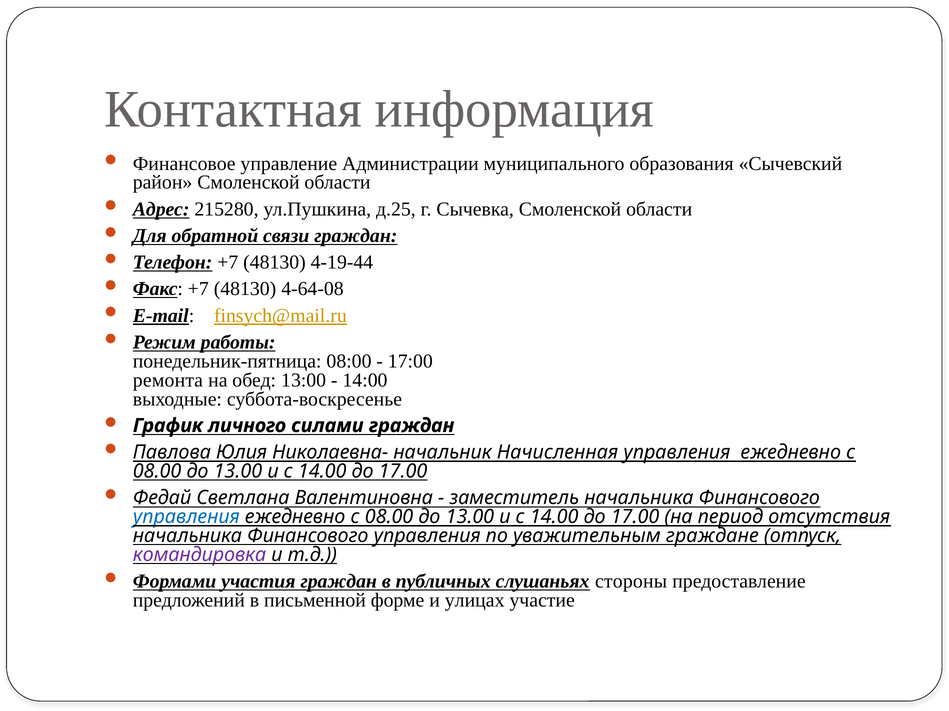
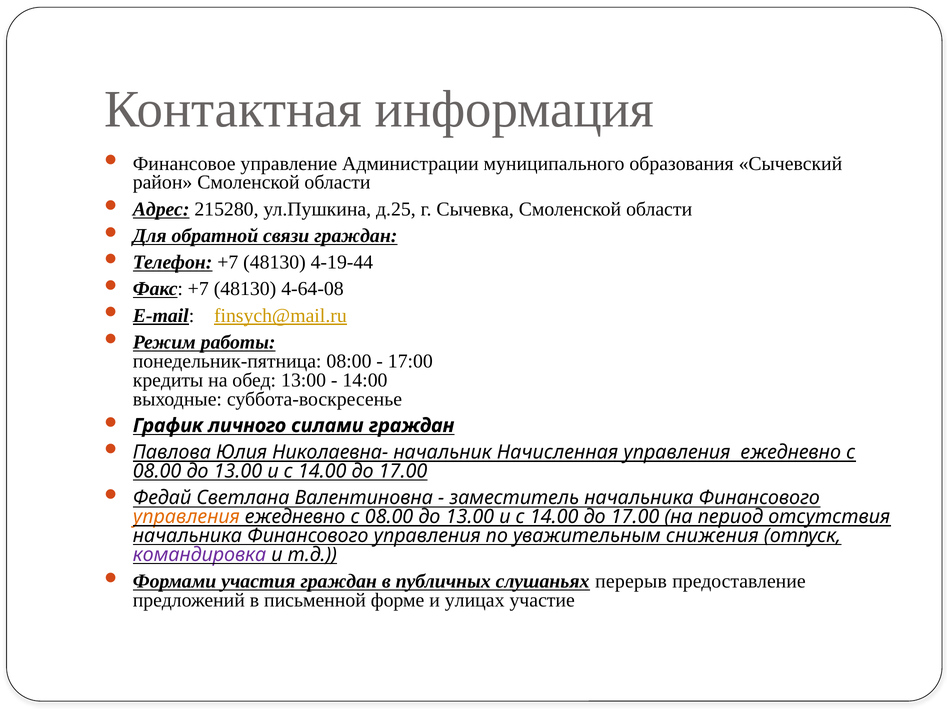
ремонта: ремонта -> кредиты (168, 380)
управления colour: blue -> orange (186, 517)
граждане: граждане -> снижения (712, 536)
стороны: стороны -> перерыв (631, 582)
